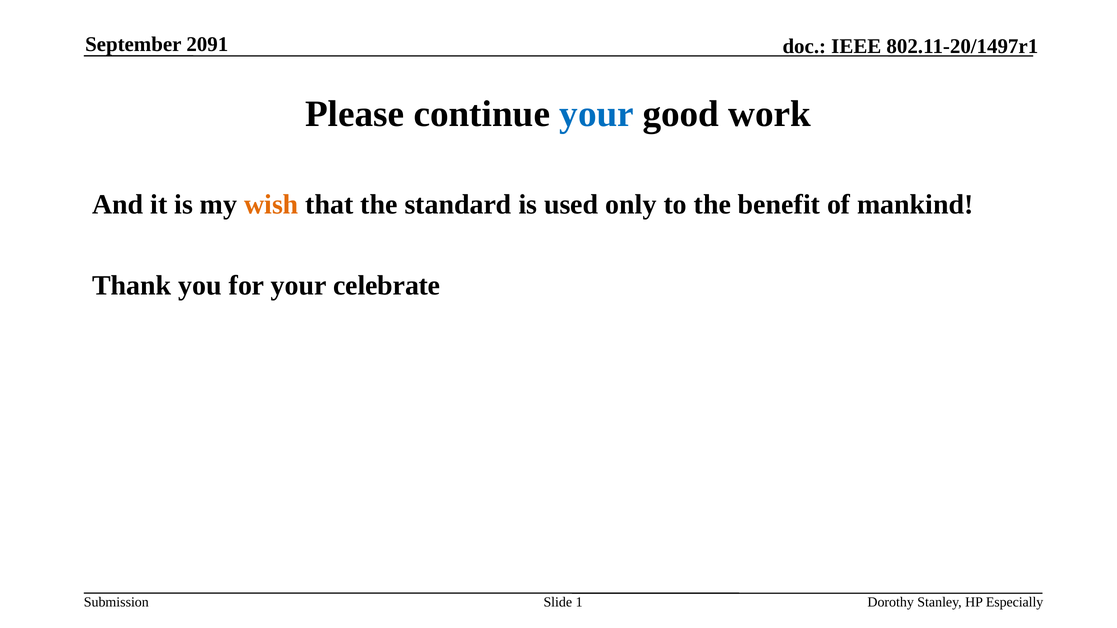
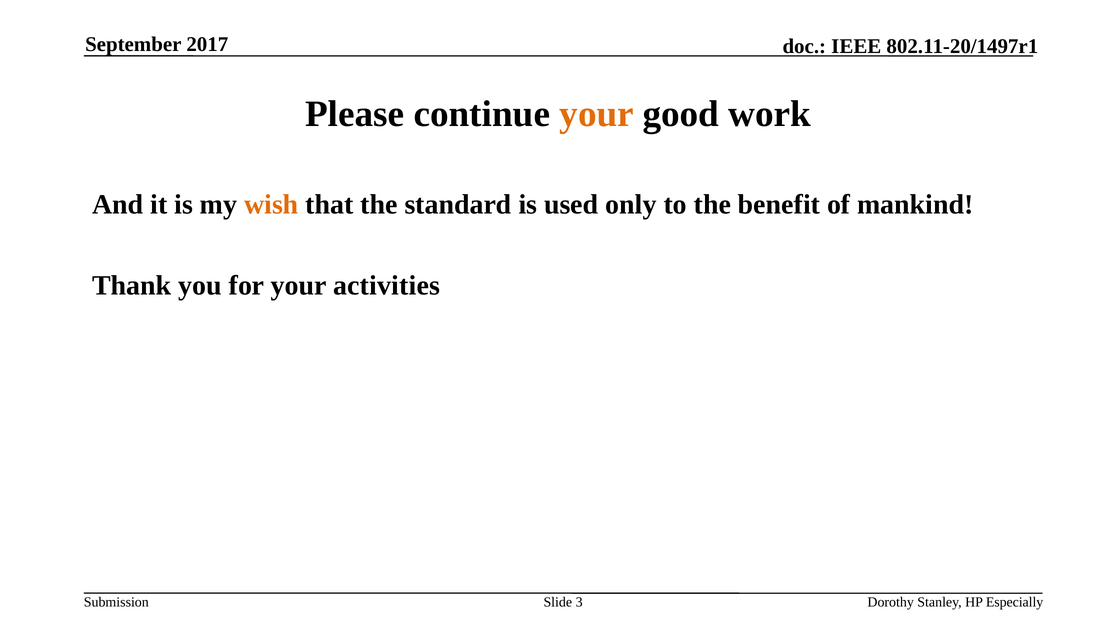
2091: 2091 -> 2017 (207, 44)
your colour: blue -> orange (597, 114)
celebrate: celebrate -> activities (387, 285)
1: 1 -> 3 (579, 603)
